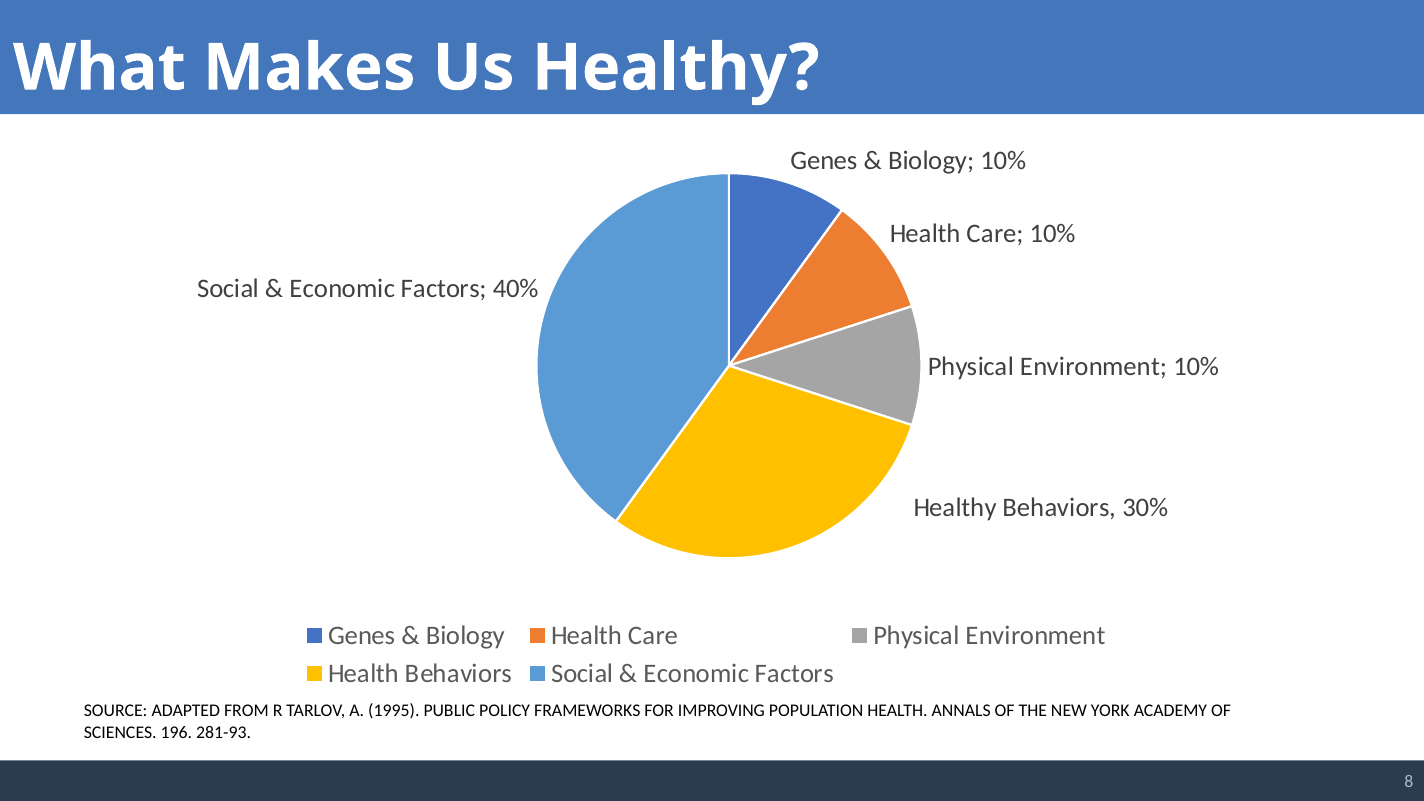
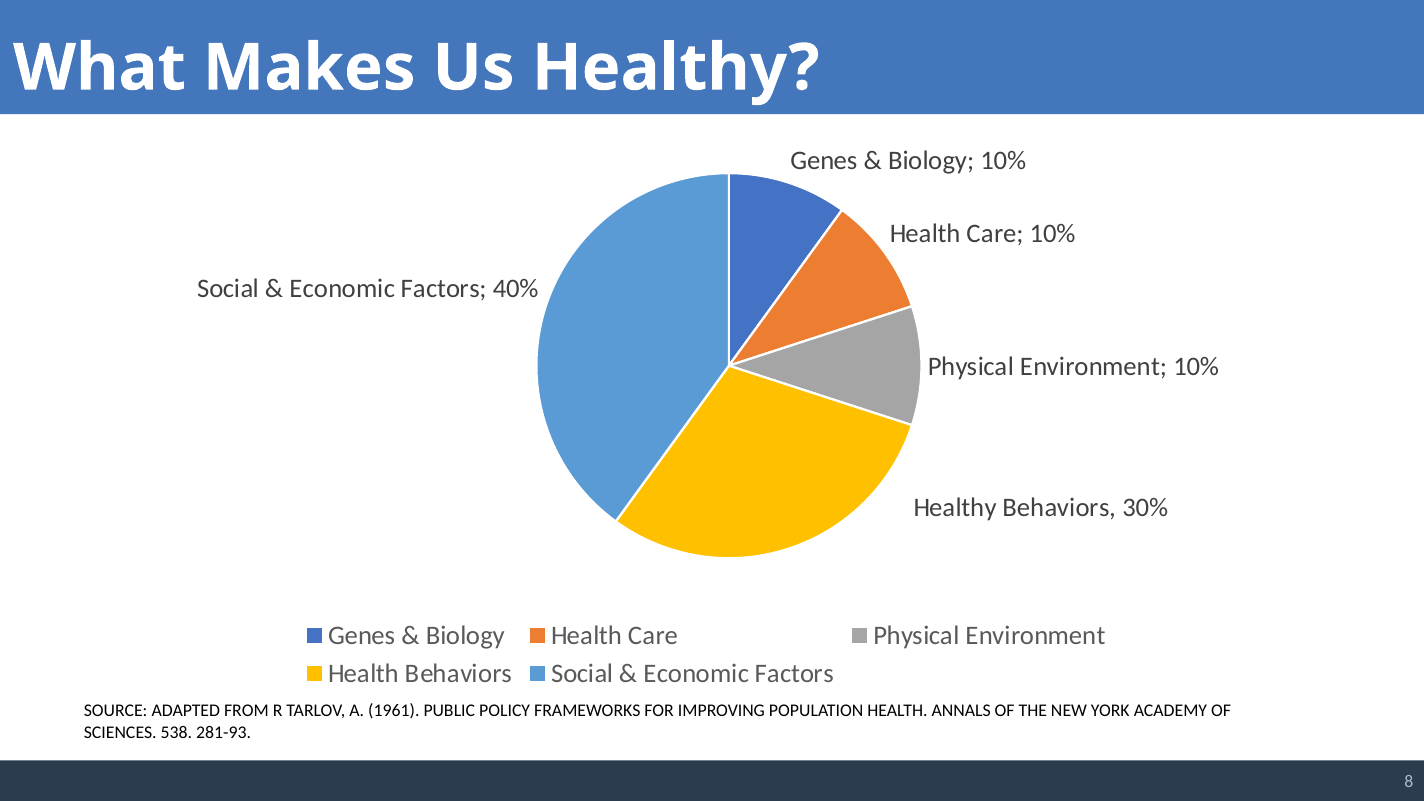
1995: 1995 -> 1961 (394, 711)
196: 196 -> 538 (176, 732)
